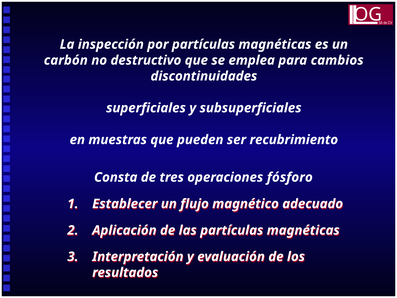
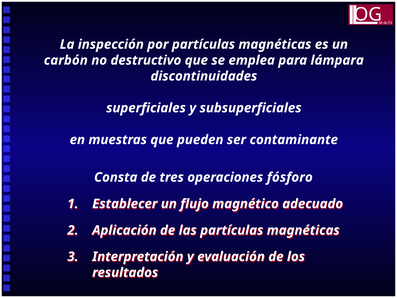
cambios: cambios -> lámpara (337, 60)
recubrimiento: recubrimiento -> contaminante (294, 140)
